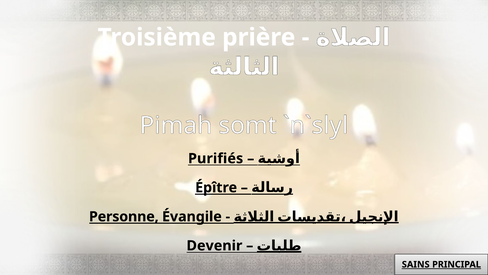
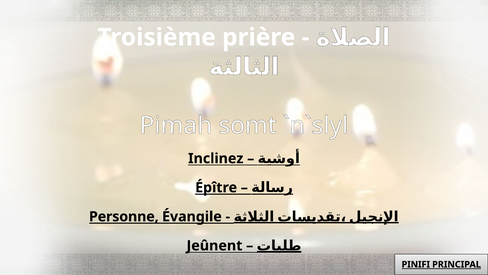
Purifiés: Purifiés -> Inclinez (216, 158)
Devenir: Devenir -> Jeûnent (214, 245)
SAINS: SAINS -> PINIFI (416, 264)
